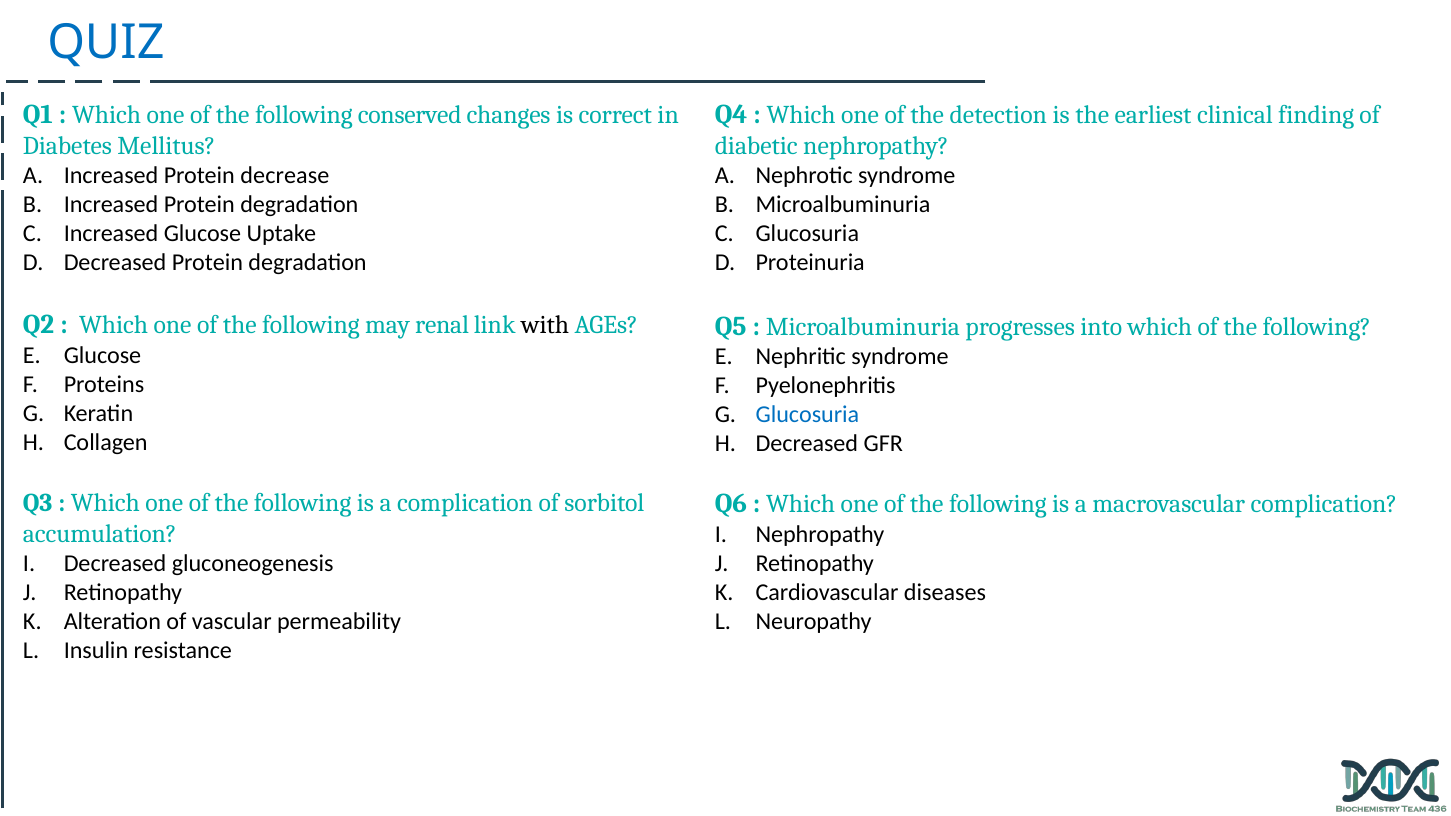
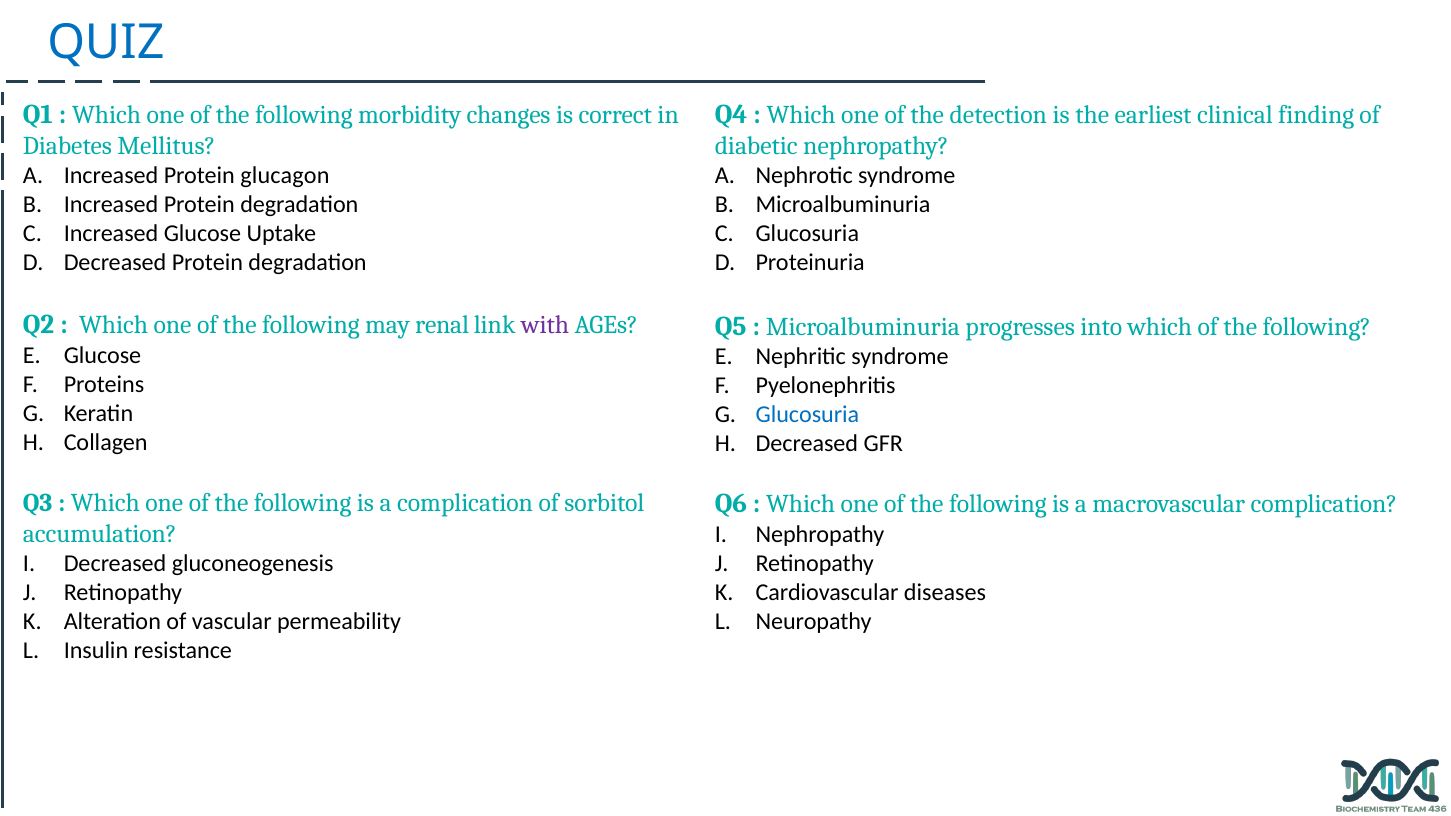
conserved: conserved -> morbidity (410, 115)
decrease: decrease -> glucagon (285, 176)
with colour: black -> purple (545, 325)
